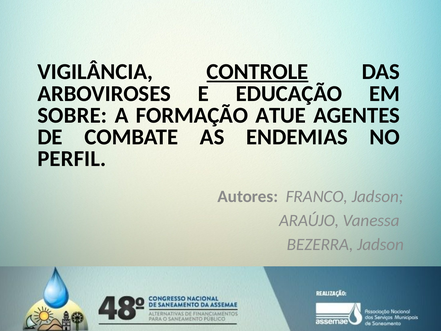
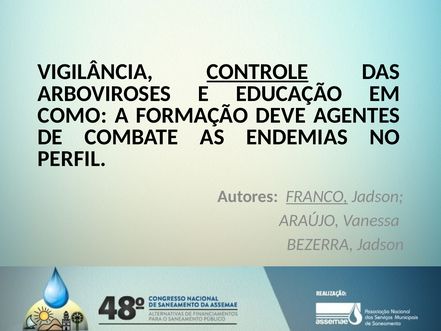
SOBRE: SOBRE -> COMO (72, 115)
ATUE: ATUE -> DEVE (281, 115)
FRANCO underline: none -> present (317, 196)
